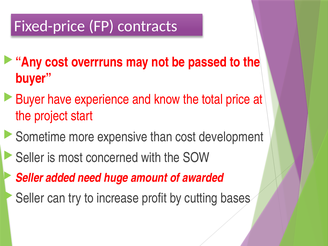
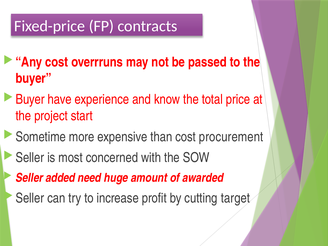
development: development -> procurement (231, 137)
bases: bases -> target (235, 198)
